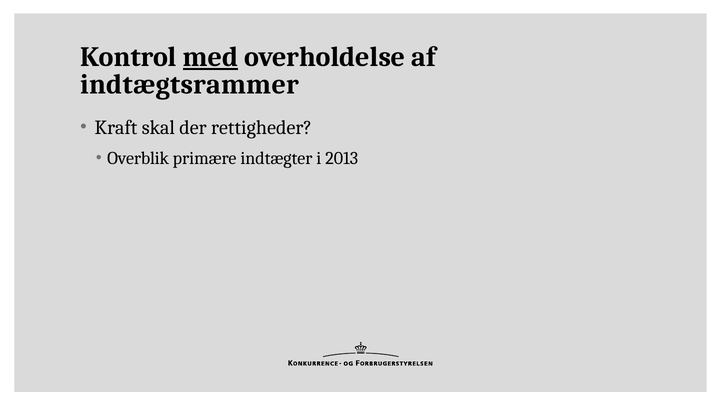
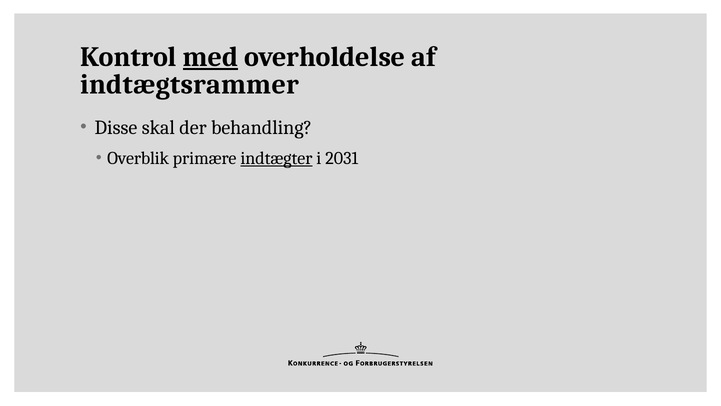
Kraft: Kraft -> Disse (116, 127)
rettigheder: rettigheder -> behandling (262, 127)
indtægter underline: none -> present (276, 158)
2013: 2013 -> 2031 (342, 158)
